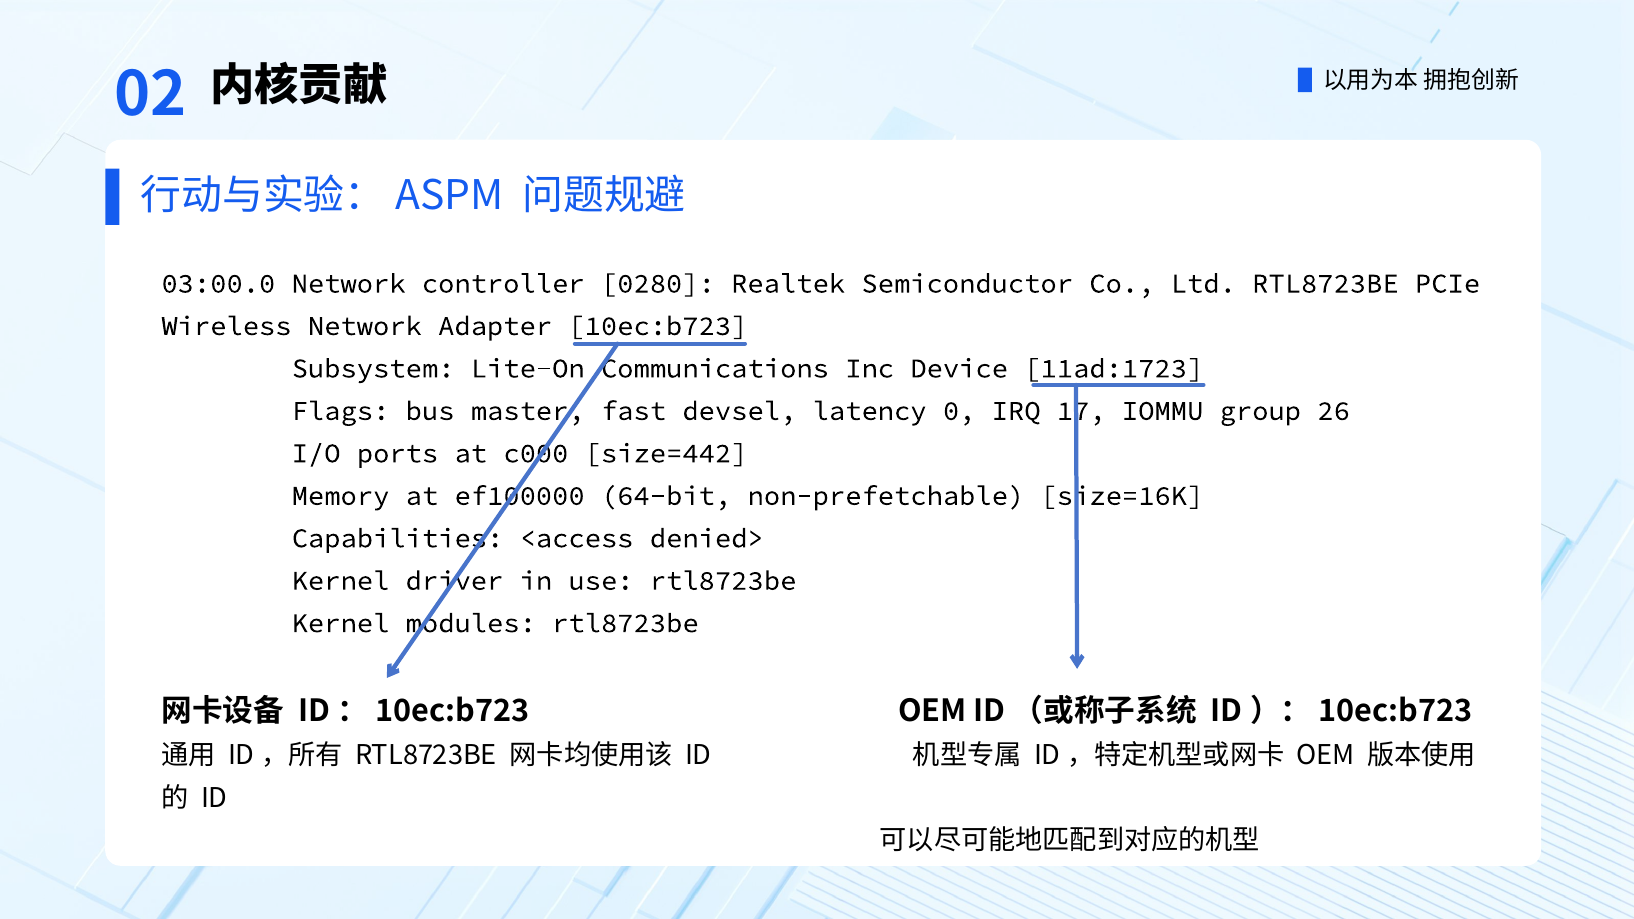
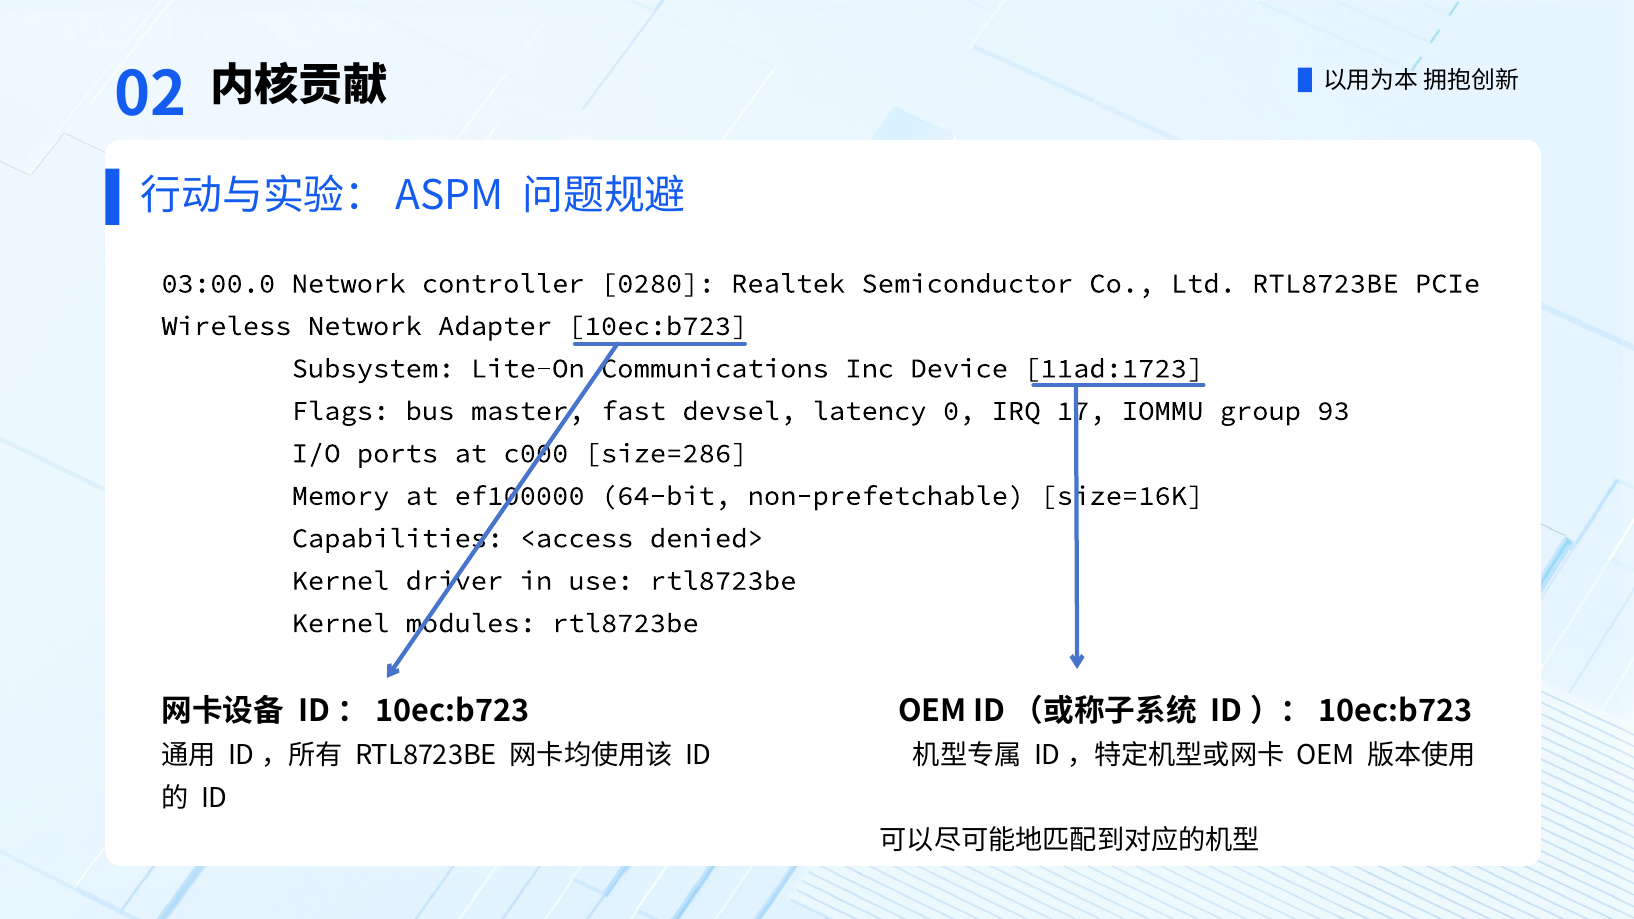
26: 26 -> 93 (1334, 411)
size=442: size=442 -> size=286 (666, 453)
